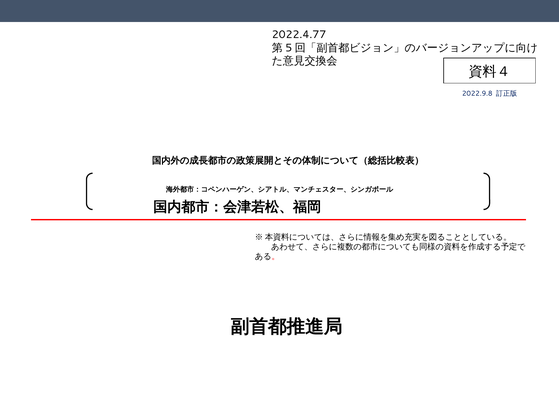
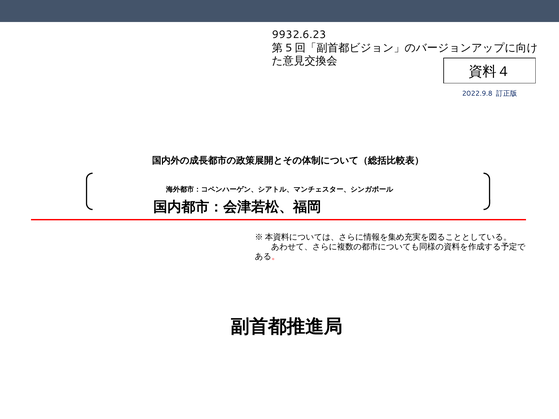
2022.4.77: 2022.4.77 -> 9932.6.23 (299, 35)
